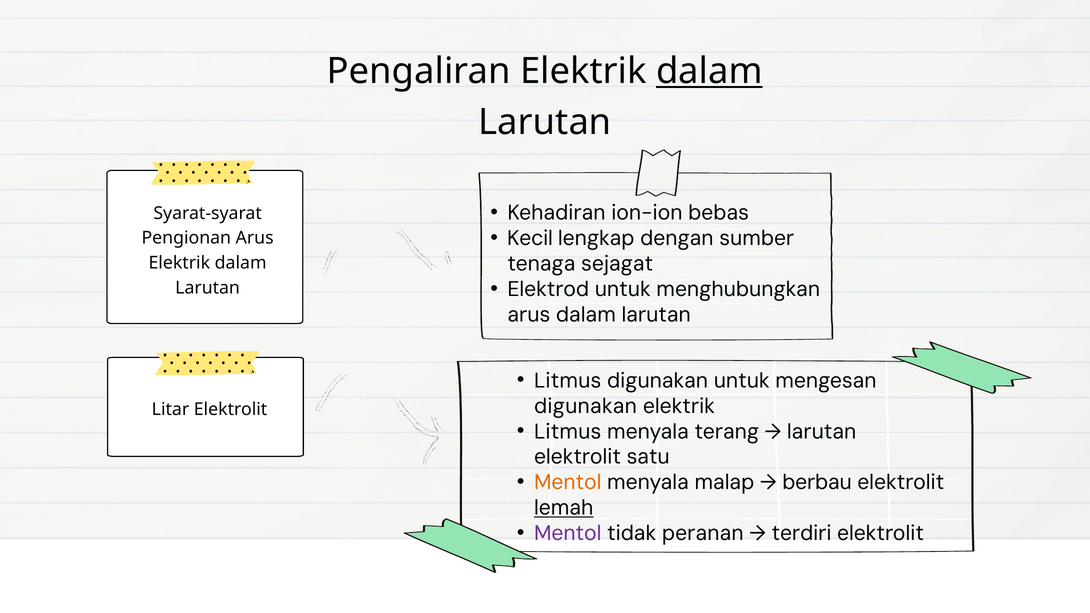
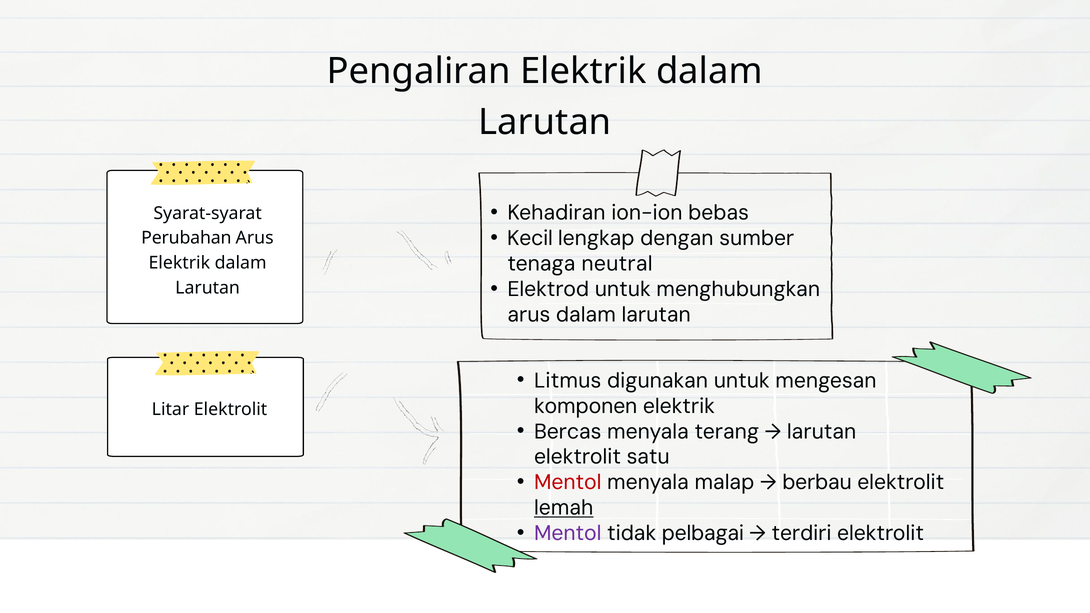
dalam underline: present -> none (709, 71)
Pengionan: Pengionan -> Perubahan (186, 238)
sejagat: sejagat -> neutral (617, 264)
digunakan: digunakan -> komponen (586, 406)
Litmus: Litmus -> Bercas (568, 432)
Mentol colour: orange -> red (568, 483)
peranan: peranan -> pelbagai (703, 533)
